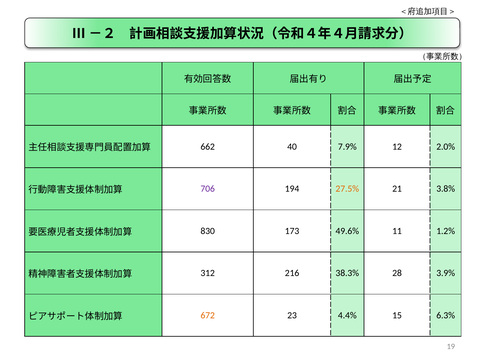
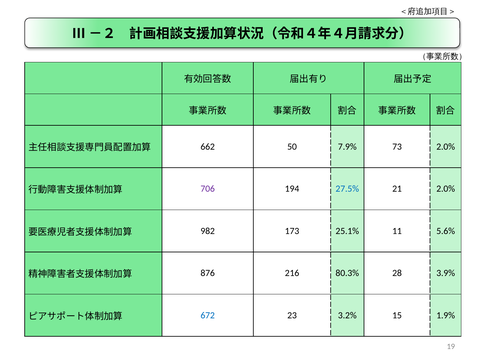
40: 40 -> 50 (292, 147)
12: 12 -> 73 (397, 147)
27.5% colour: orange -> blue (347, 189)
21 3.8%: 3.8% -> 2.0% (446, 189)
830: 830 -> 982 (208, 231)
49.6%: 49.6% -> 25.1% (347, 231)
1.2%: 1.2% -> 5.6% (446, 231)
312: 312 -> 876 (208, 273)
38.3%: 38.3% -> 80.3% (347, 273)
672 colour: orange -> blue (208, 315)
4.4%: 4.4% -> 3.2% (347, 315)
6.3%: 6.3% -> 1.9% (446, 315)
